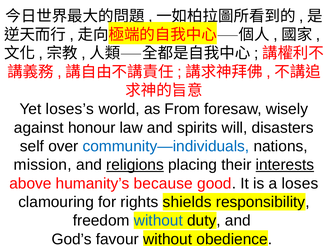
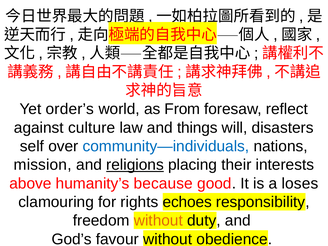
loses’s: loses’s -> order’s (70, 109)
wisely: wisely -> reflect (287, 109)
honour: honour -> culture (92, 128)
spirits: spirits -> things (197, 128)
interests underline: present -> none (285, 165)
shields: shields -> echoes (187, 202)
without colour: blue -> orange (158, 221)
